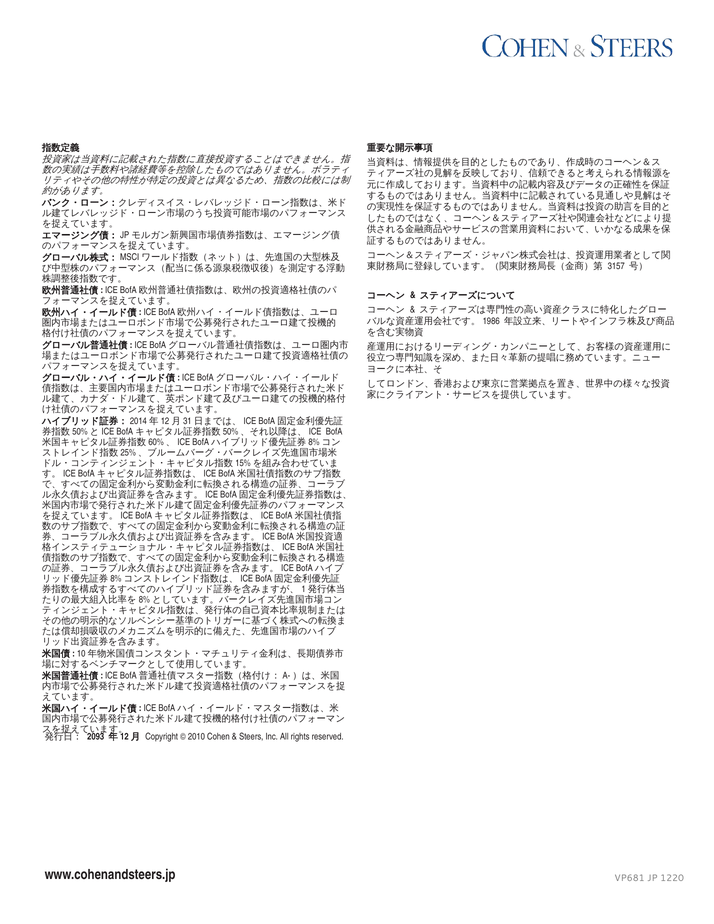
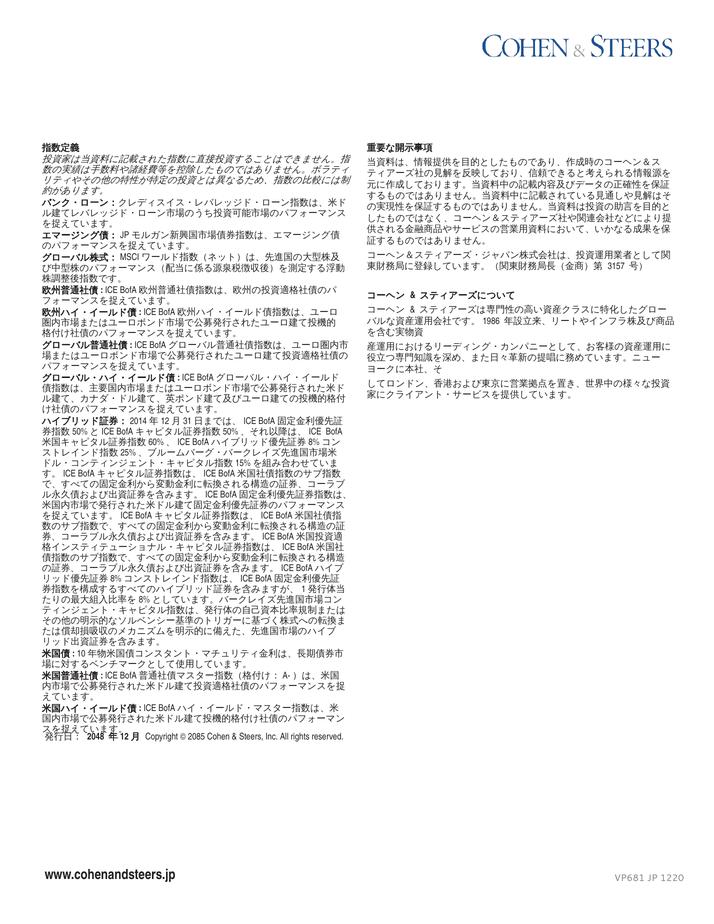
2093: 2093 -> 2048 (96, 737)
2010: 2010 -> 2085 (196, 737)
